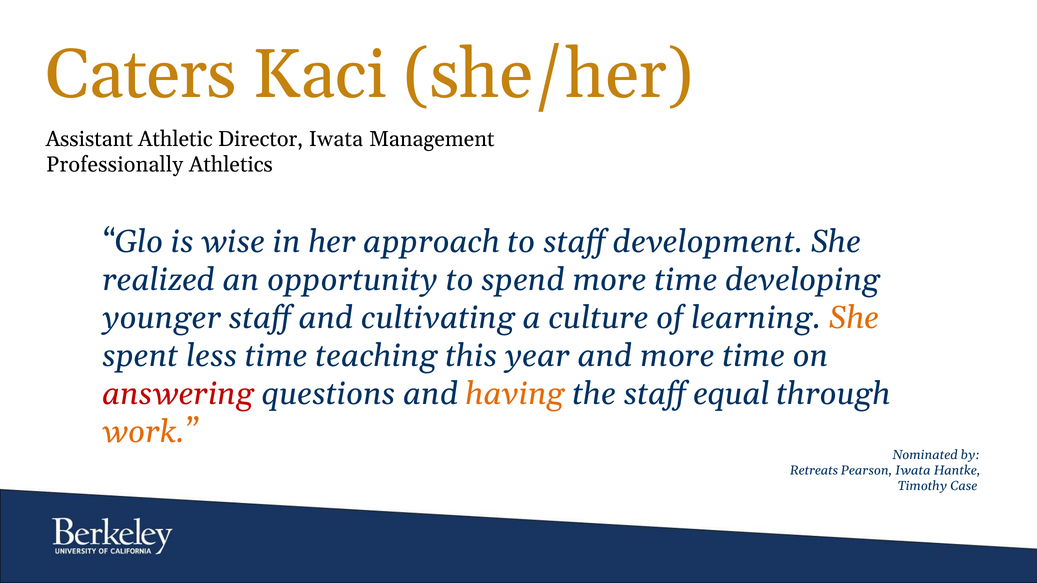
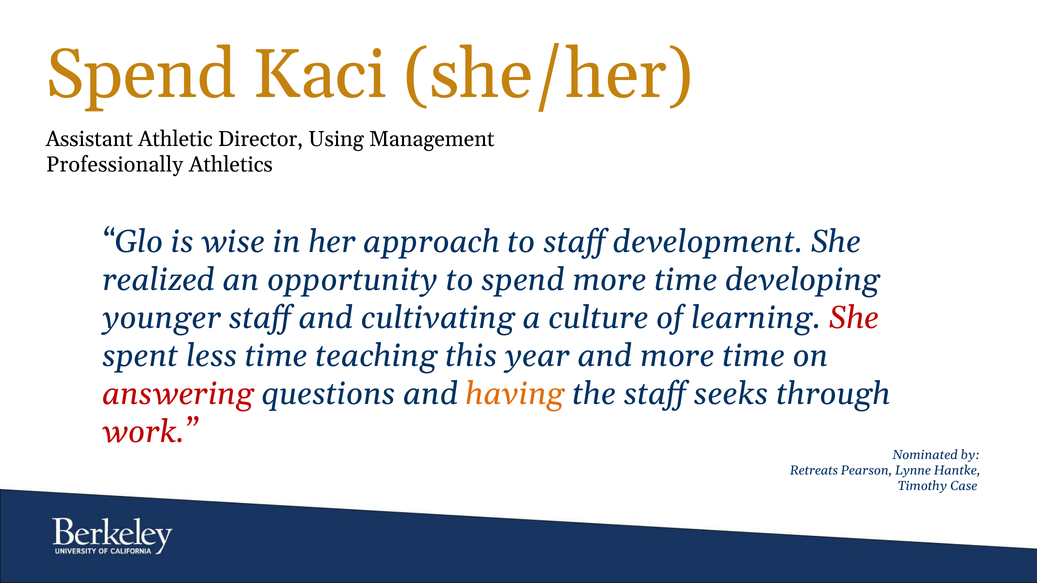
Caters: Caters -> Spend (141, 74)
Director Iwata: Iwata -> Using (336, 139)
She colour: orange -> red (854, 318)
equal: equal -> seeks (731, 394)
work colour: orange -> red (150, 432)
Pearson Iwata: Iwata -> Lynne (913, 471)
